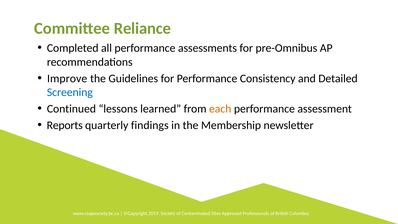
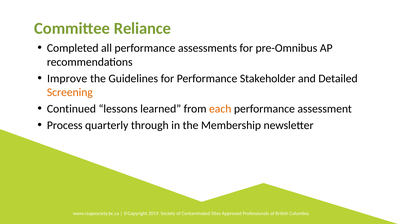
Consistency: Consistency -> Stakeholder (268, 78)
Screening colour: blue -> orange (70, 92)
Reports: Reports -> Process (65, 125)
findings: findings -> through (150, 125)
